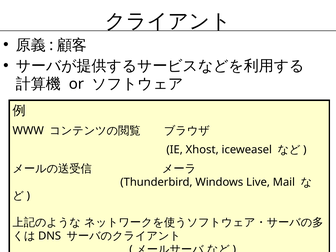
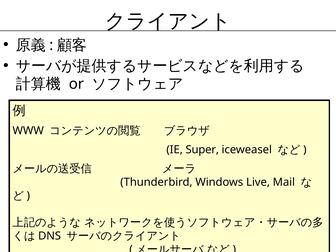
Xhost: Xhost -> Super (202, 150)
